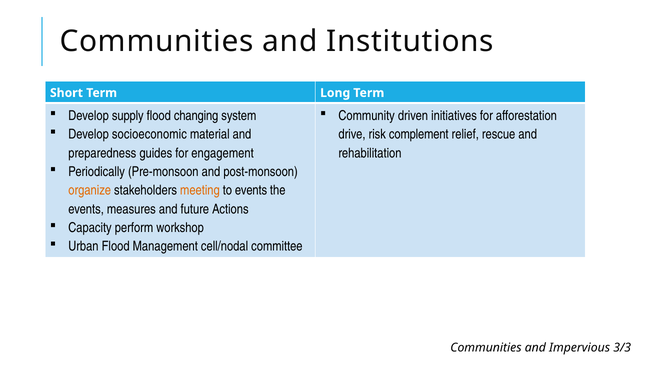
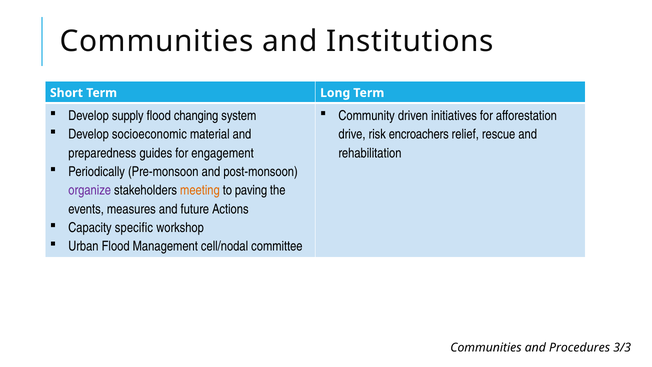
complement: complement -> encroachers (419, 134)
organize colour: orange -> purple (90, 190)
to events: events -> paving (251, 190)
perform: perform -> specific (134, 228)
Impervious: Impervious -> Procedures (580, 347)
